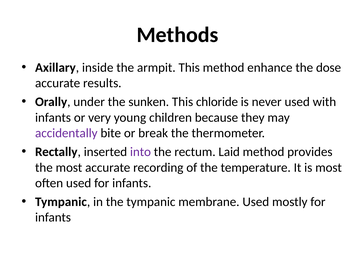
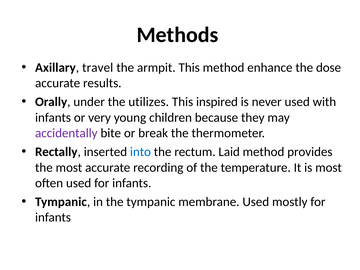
inside: inside -> travel (98, 68)
sunken: sunken -> utilizes (149, 102)
chloride: chloride -> inspired (217, 102)
into colour: purple -> blue (140, 152)
